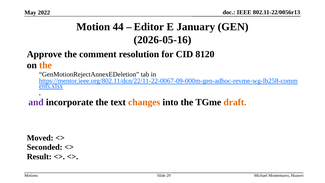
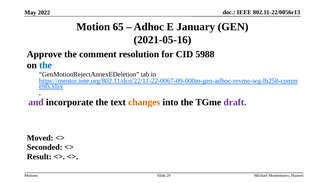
44: 44 -> 65 (118, 27)
Editor: Editor -> Adhoc (149, 27)
2026-05-16: 2026-05-16 -> 2021-05-16 (162, 40)
8120: 8120 -> 5988 (205, 54)
the colour: orange -> blue (45, 65)
draft colour: orange -> purple (235, 102)
